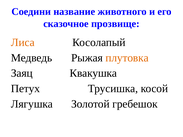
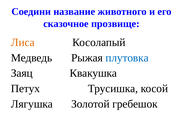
плутовка colour: orange -> blue (127, 58)
